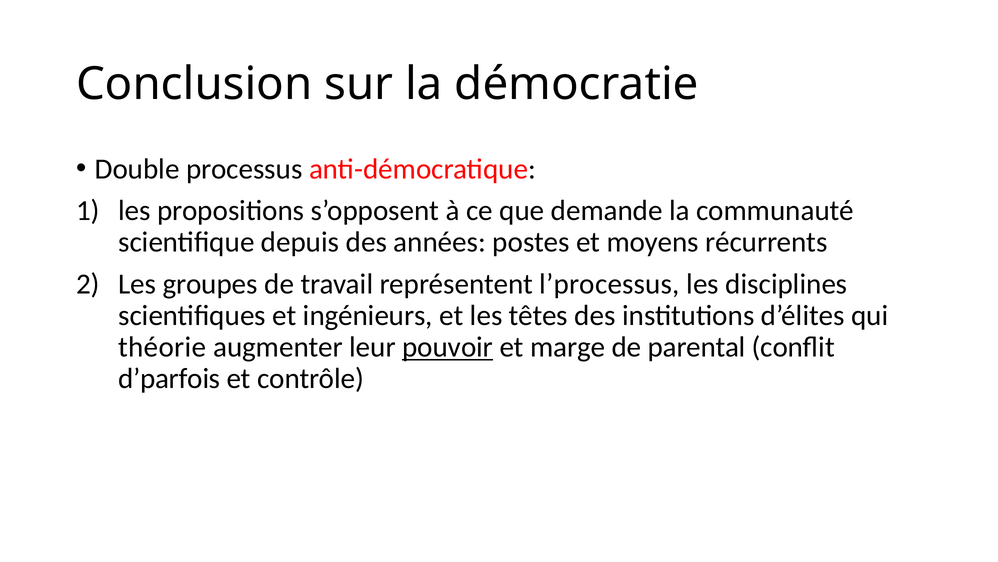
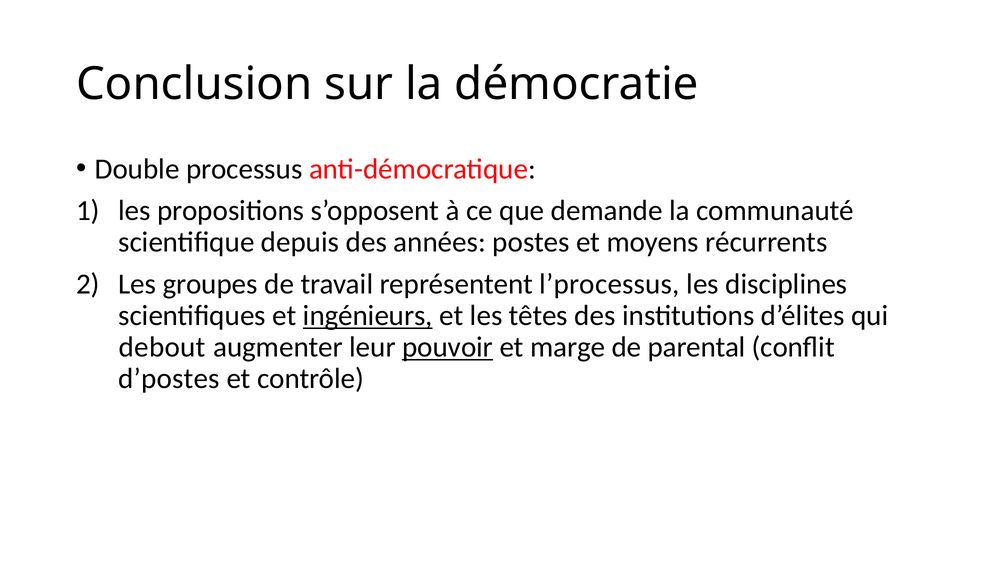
ingénieurs underline: none -> present (368, 315)
théorie: théorie -> debout (162, 347)
d’parfois: d’parfois -> d’postes (169, 378)
